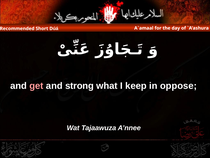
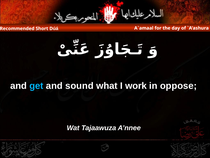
get colour: pink -> light blue (36, 85)
strong: strong -> sound (79, 85)
keep: keep -> work (136, 85)
